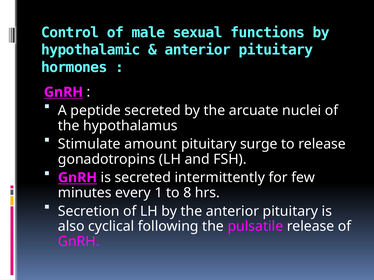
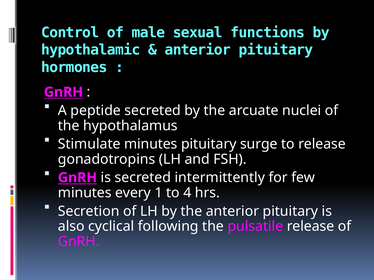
Stimulate amount: amount -> minutes (151, 144)
8: 8 -> 4 (187, 193)
